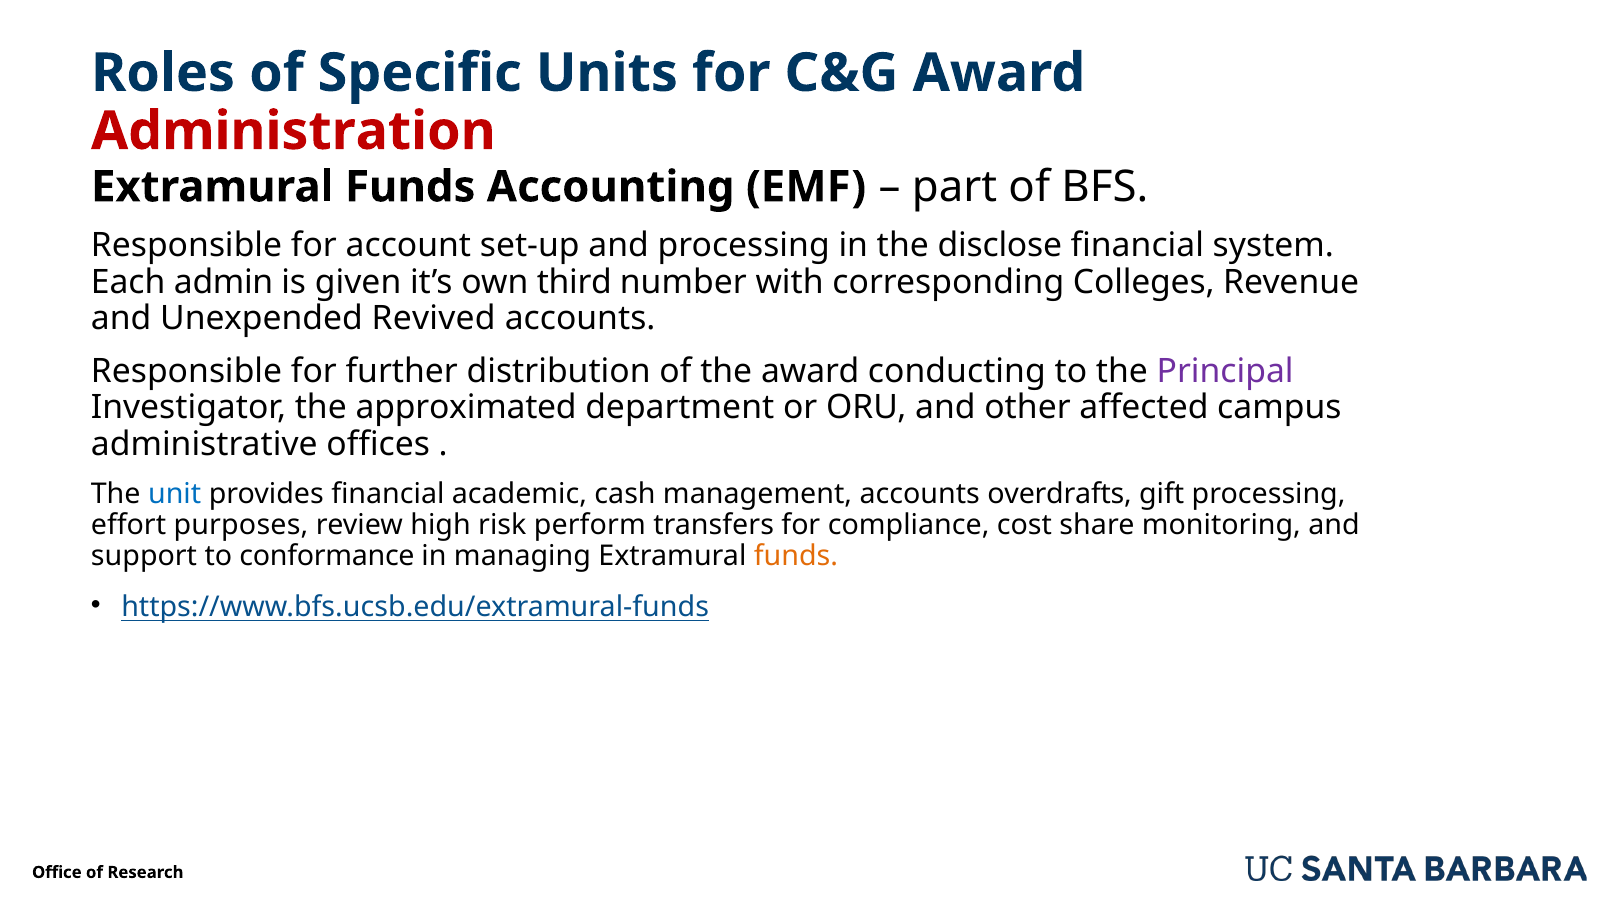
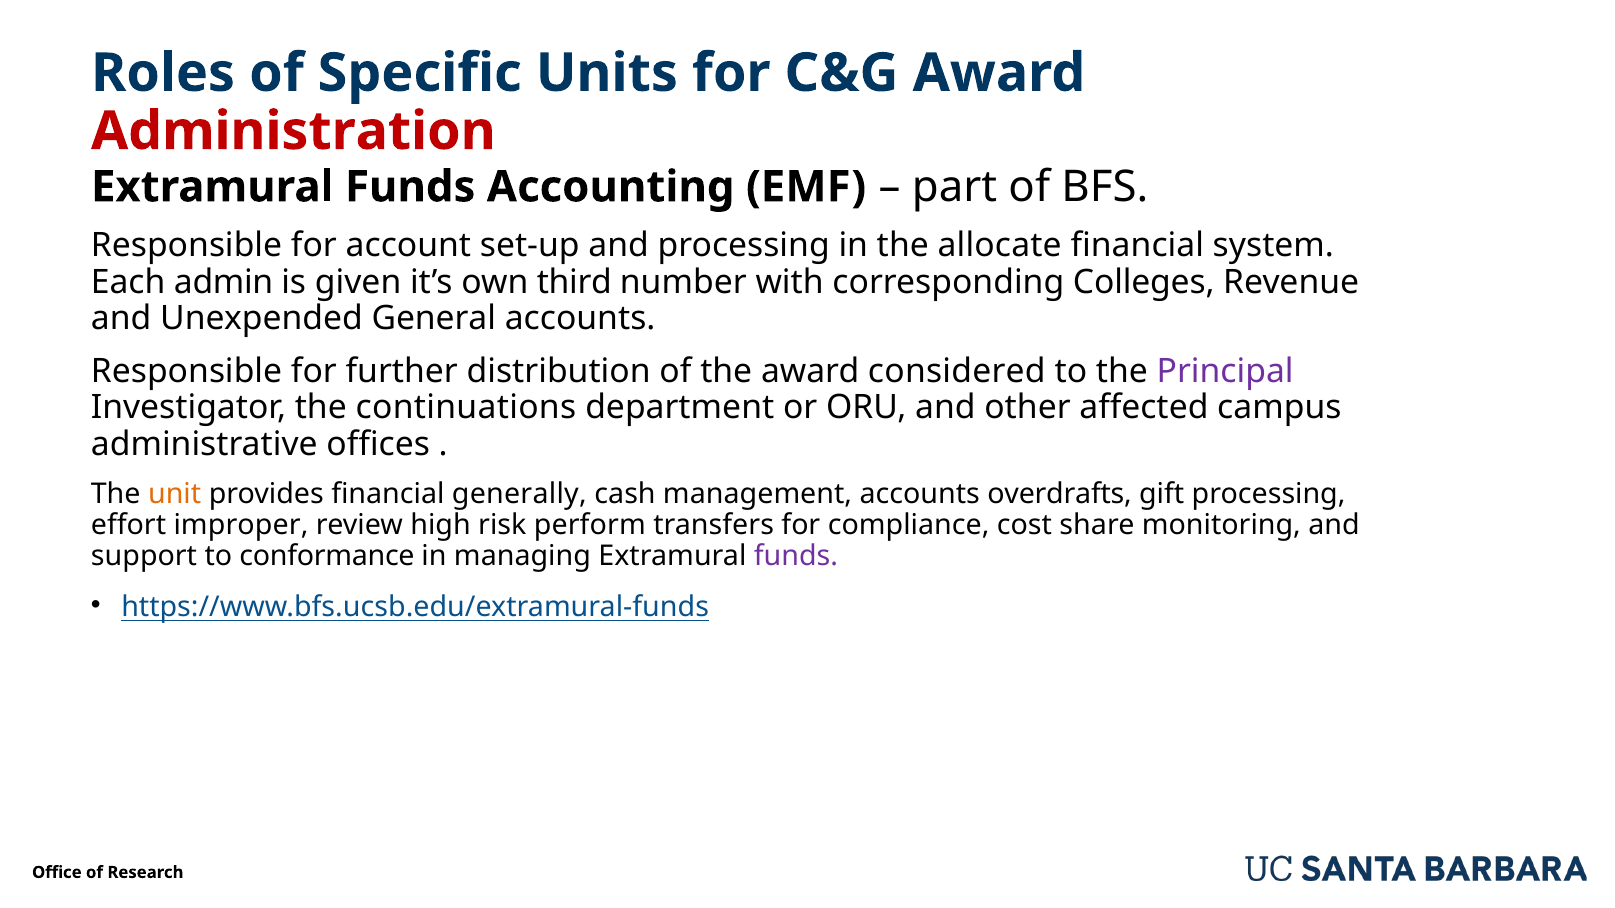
disclose: disclose -> allocate (1000, 246)
Revived: Revived -> General (434, 318)
conducting: conducting -> considered (957, 372)
approximated: approximated -> continuations (466, 408)
unit colour: blue -> orange (175, 495)
academic: academic -> generally (519, 495)
purposes: purposes -> improper (241, 526)
funds colour: orange -> purple (796, 557)
